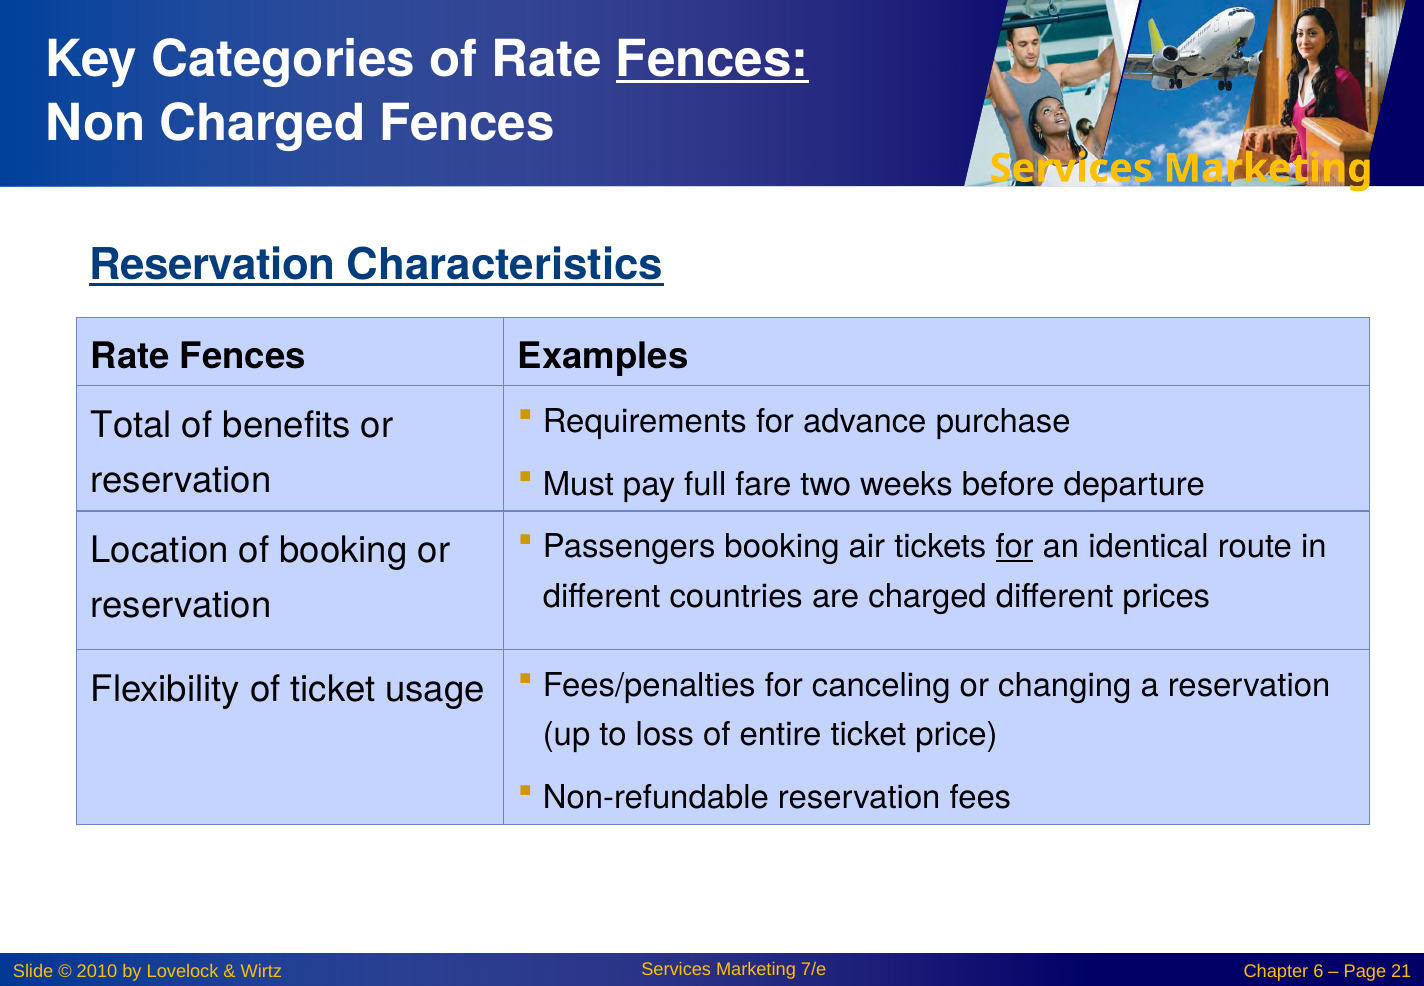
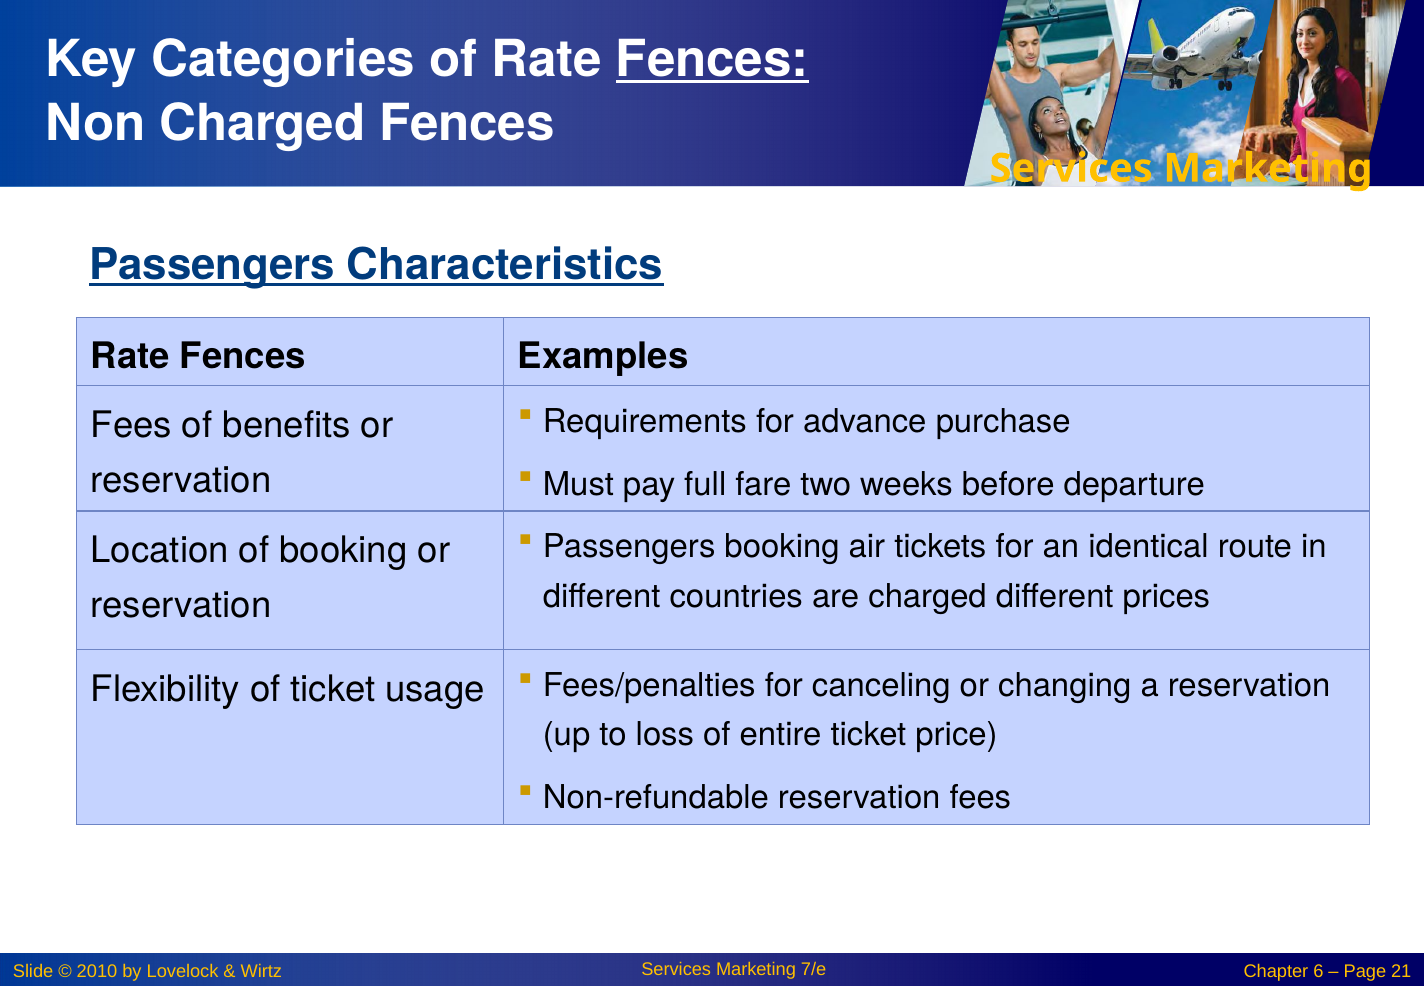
Reservation: Reservation -> Passengers (212, 265)
Total: Total -> Fees (131, 425)
for underline: present -> none (1015, 547)
